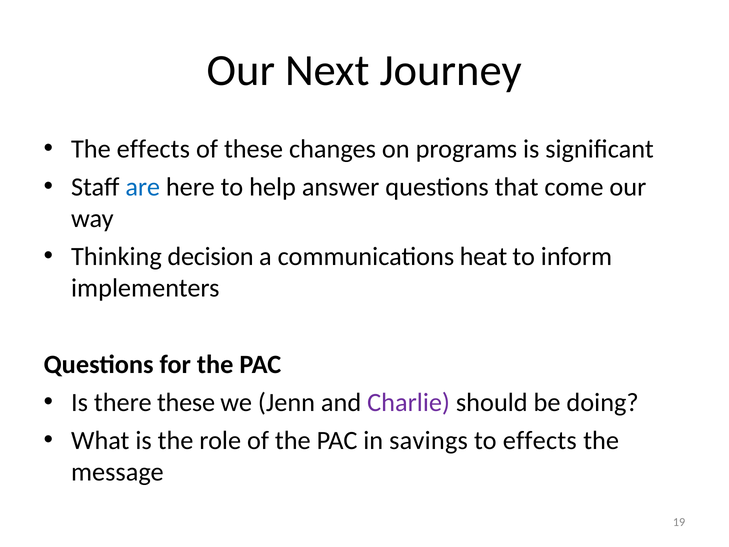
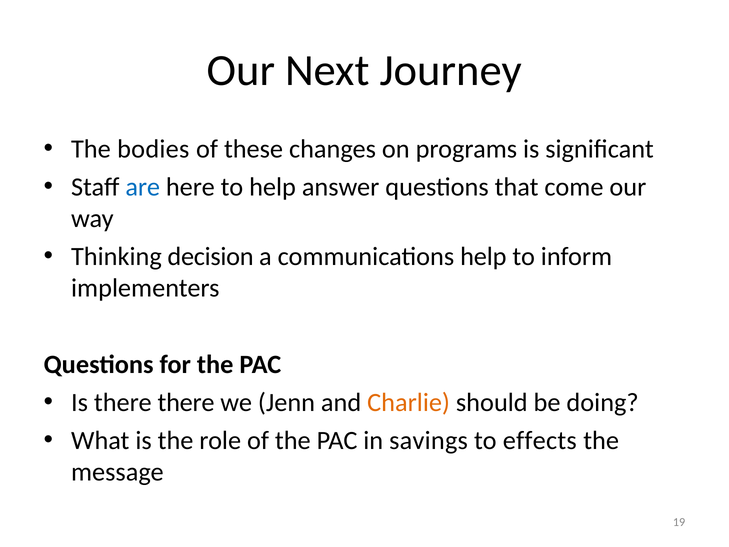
The effects: effects -> bodies (153, 149)
communications heat: heat -> help (483, 257)
there these: these -> there (186, 402)
Charlie colour: purple -> orange (409, 402)
